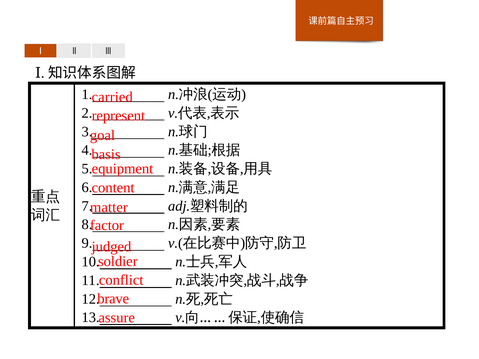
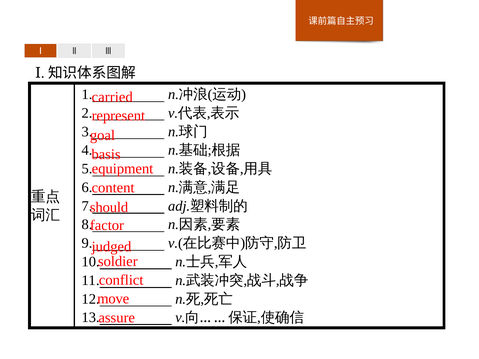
matter: matter -> should (109, 207)
brave: brave -> move (113, 299)
